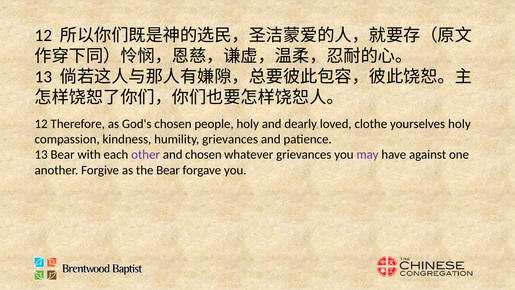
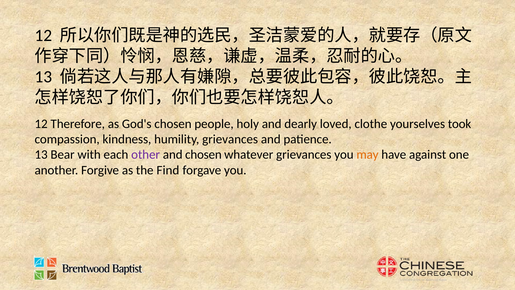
yourselves holy: holy -> took (460, 124)
may colour: purple -> orange (367, 155)
the Bear: Bear -> Find (168, 170)
